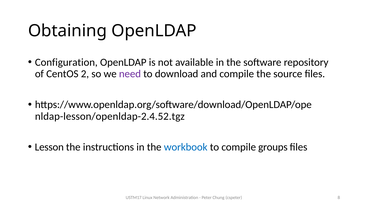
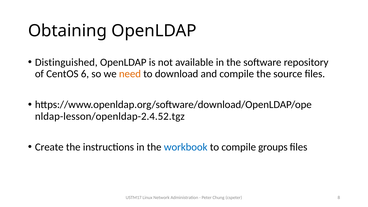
Configuration: Configuration -> Distinguished (66, 62)
2: 2 -> 6 (85, 74)
need colour: purple -> orange (130, 74)
Lesson: Lesson -> Create (49, 147)
